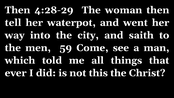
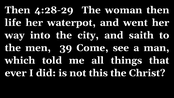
tell: tell -> life (13, 23)
59: 59 -> 39 (66, 48)
